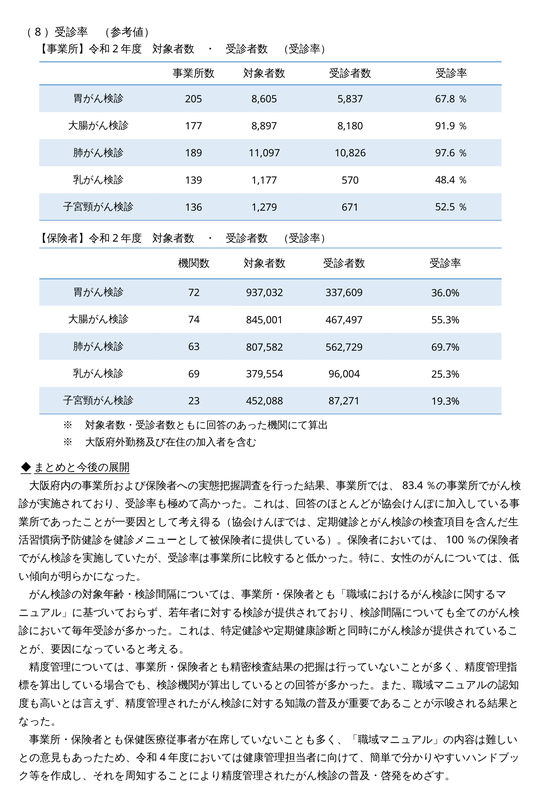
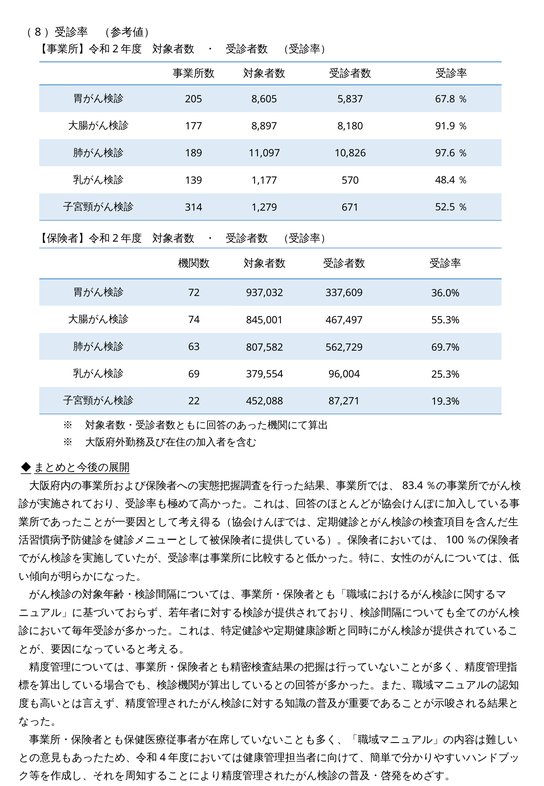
136: 136 -> 314 (194, 207)
23: 23 -> 22 (194, 401)
